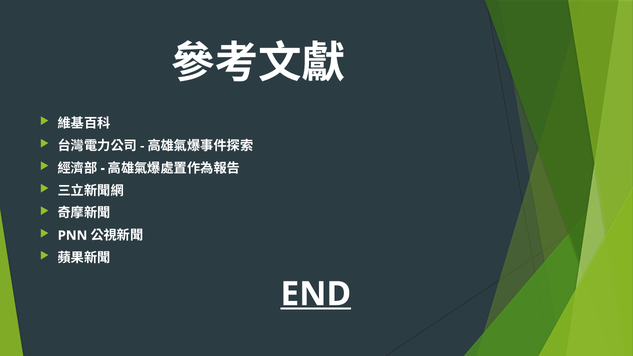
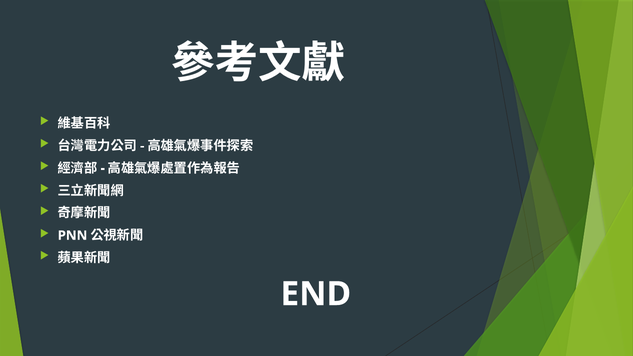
END underline: present -> none (316, 294)
